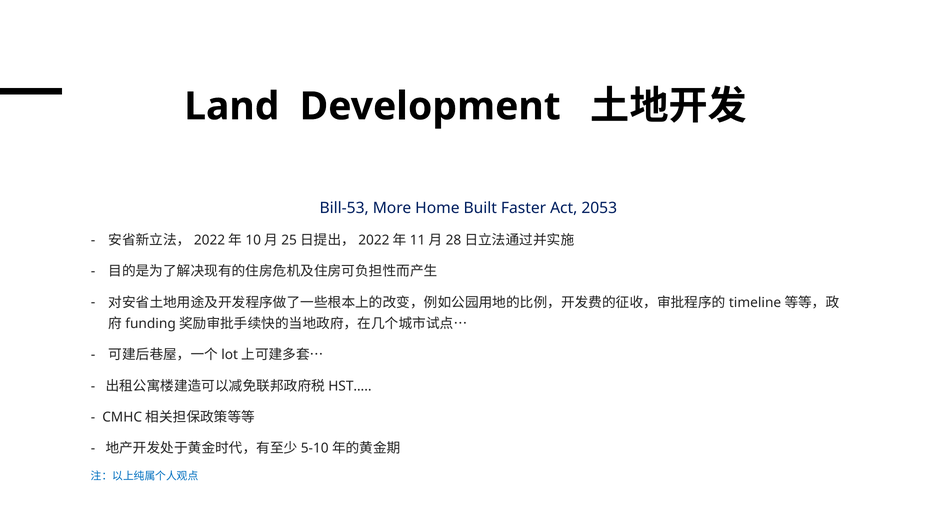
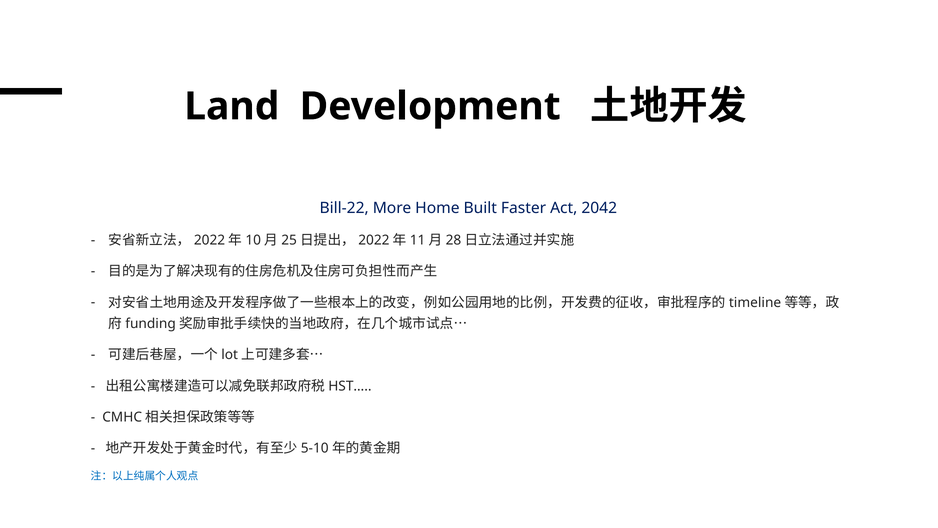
Bill-53: Bill-53 -> Bill-22 (344, 208)
2053: 2053 -> 2042 (599, 208)
